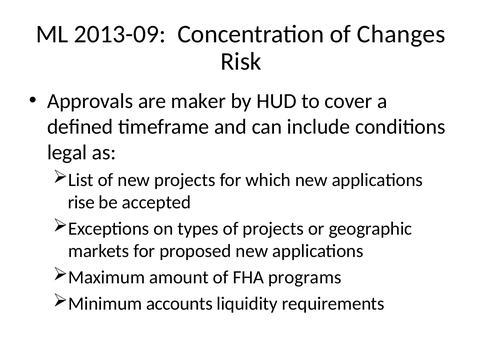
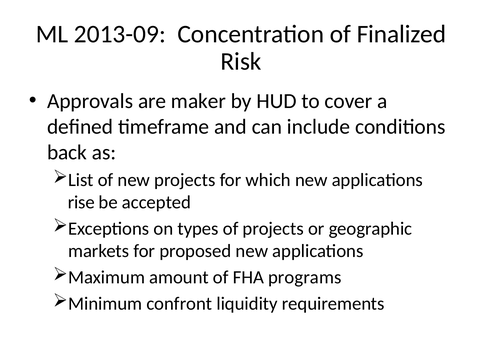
Changes: Changes -> Finalized (401, 34)
legal: legal -> back (67, 153)
accounts: accounts -> confront (179, 304)
